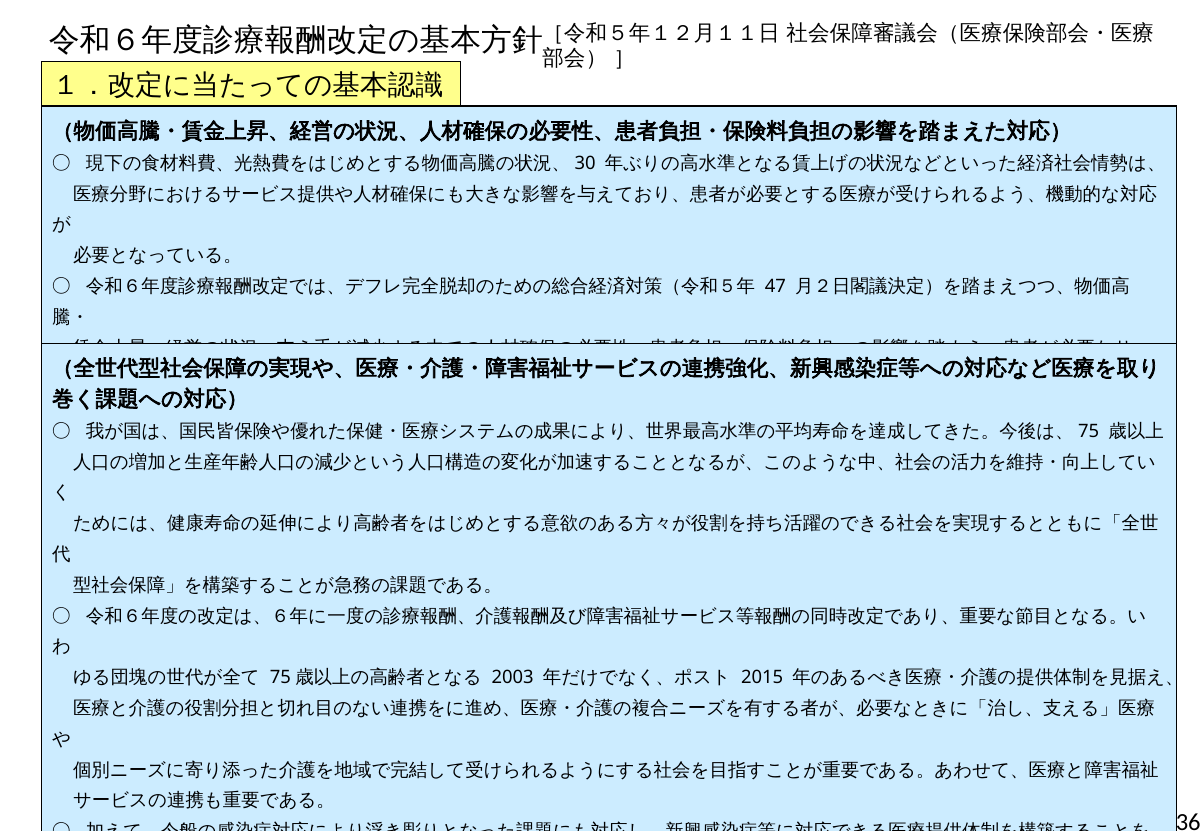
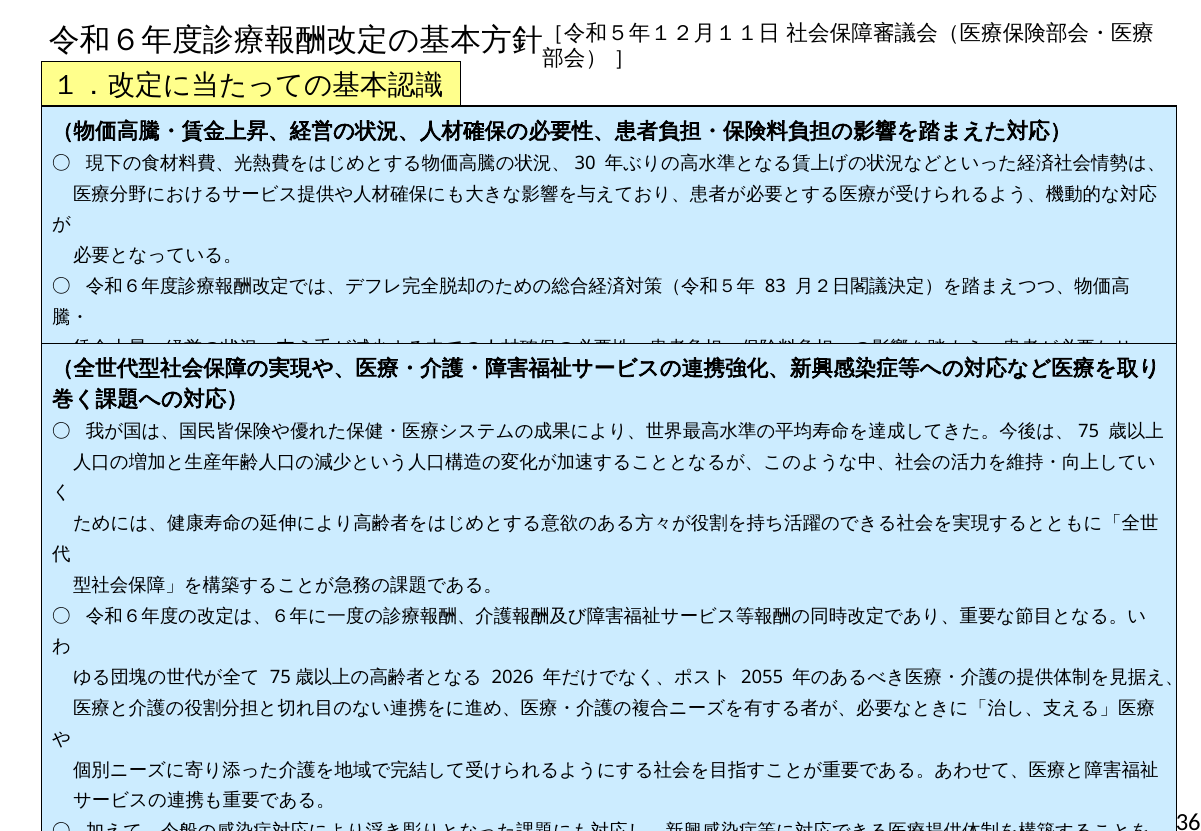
47: 47 -> 83 (775, 287)
2003: 2003 -> 2026 (513, 678)
2015: 2015 -> 2055 (762, 678)
